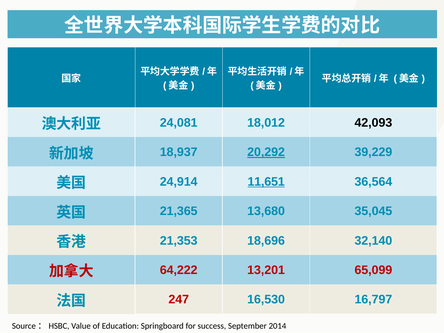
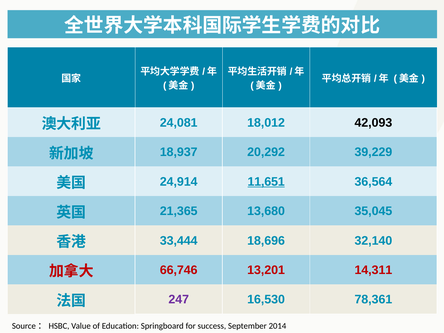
20,292 underline: present -> none (266, 152)
21,353: 21,353 -> 33,444 (179, 241)
64,222: 64,222 -> 66,746 (179, 270)
65,099: 65,099 -> 14,311 (373, 270)
247 colour: red -> purple (179, 300)
16,797: 16,797 -> 78,361 (373, 300)
